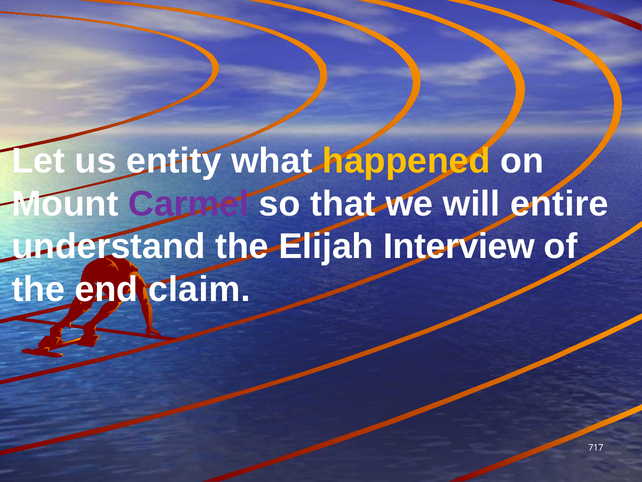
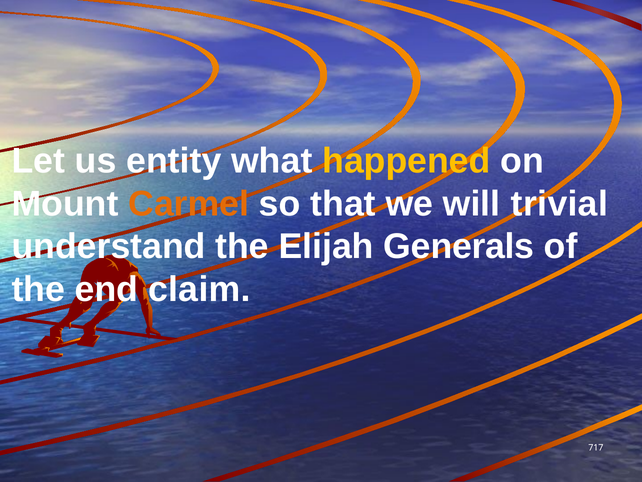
Carmel colour: purple -> orange (189, 204)
entire: entire -> trivial (559, 204)
Interview: Interview -> Generals (459, 246)
